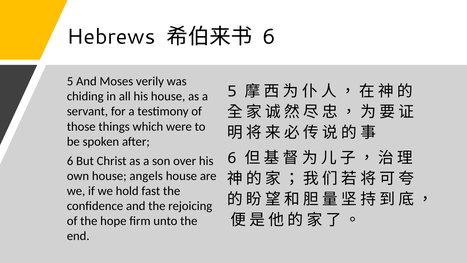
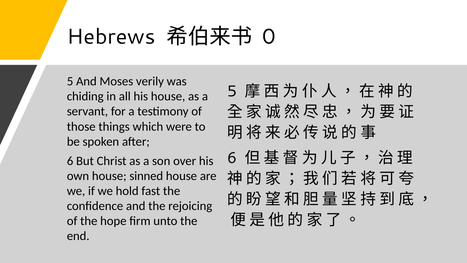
6: 6 -> 0 (269, 37)
angels: angels -> sinned (146, 176)
